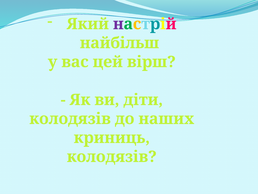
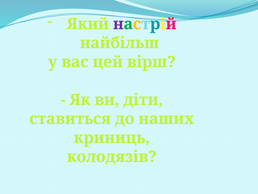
колодязів: колодязів -> ставиться (70, 119)
